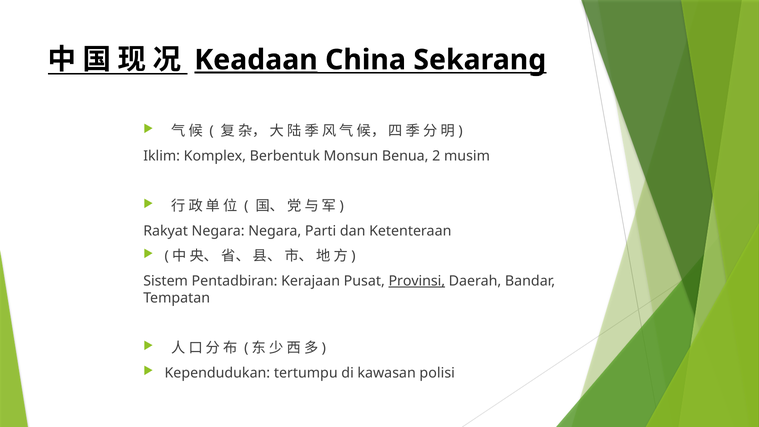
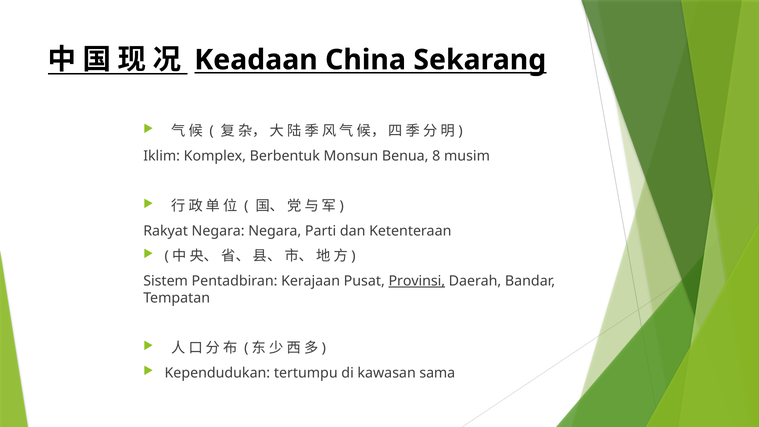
Keadaan underline: present -> none (256, 60)
2: 2 -> 8 (436, 156)
polisi: polisi -> sama (437, 373)
